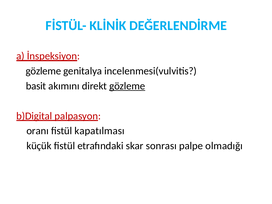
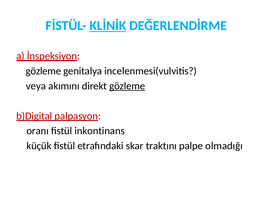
KLİNİK underline: none -> present (108, 26)
basit: basit -> veya (36, 86)
kapatılması: kapatılması -> inkontinans (100, 131)
sonrası: sonrası -> traktını (161, 146)
